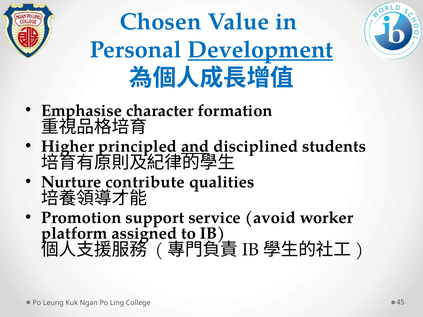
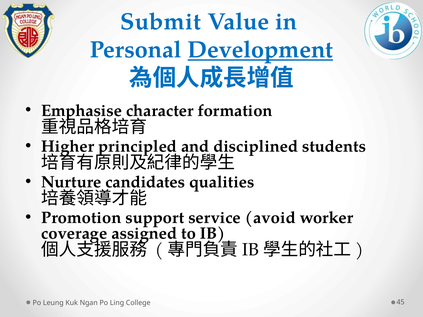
Chosen: Chosen -> Submit (161, 22)
and underline: present -> none (195, 146)
contribute: contribute -> candidates (145, 182)
platform: platform -> coverage (74, 234)
